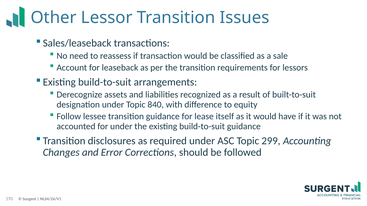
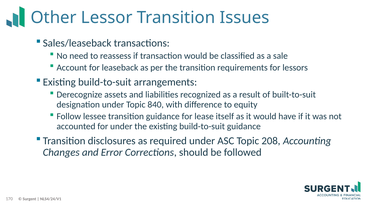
299: 299 -> 208 (271, 141)
